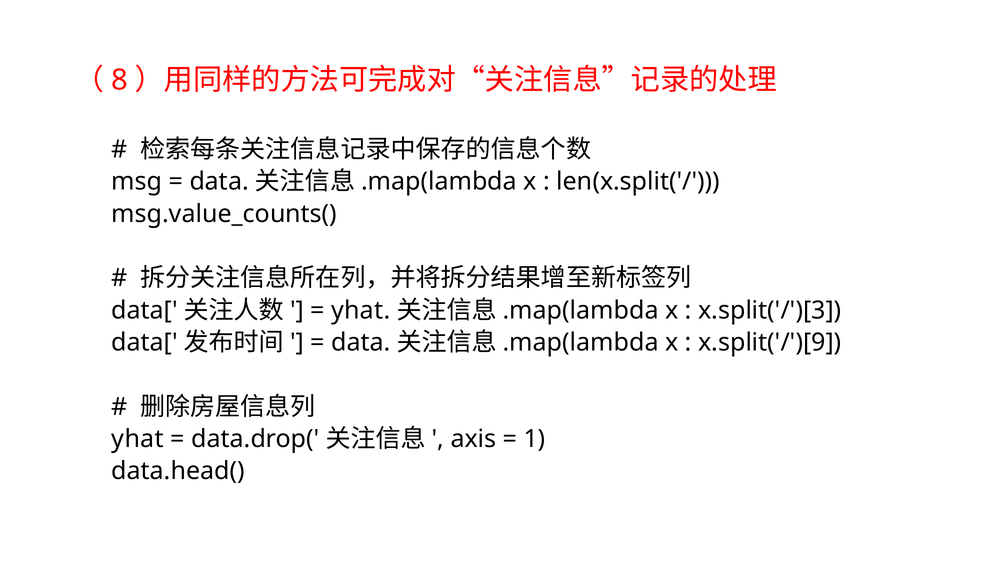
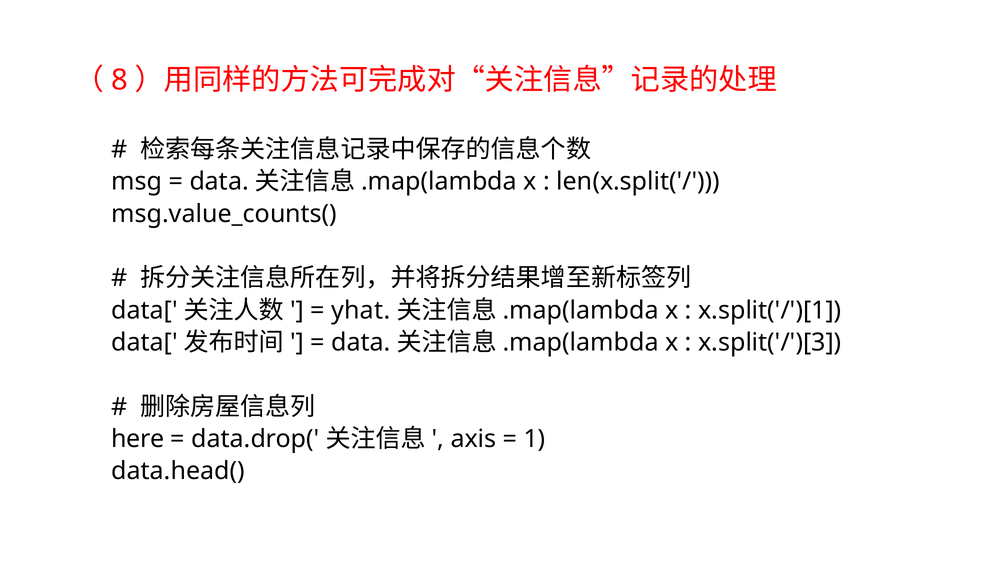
x.split('/')[3: x.split('/')[3 -> x.split('/')[1 (770, 310)
x.split('/')[9: x.split('/')[9 -> x.split('/')[3 (770, 342)
yhat: yhat -> here (138, 439)
